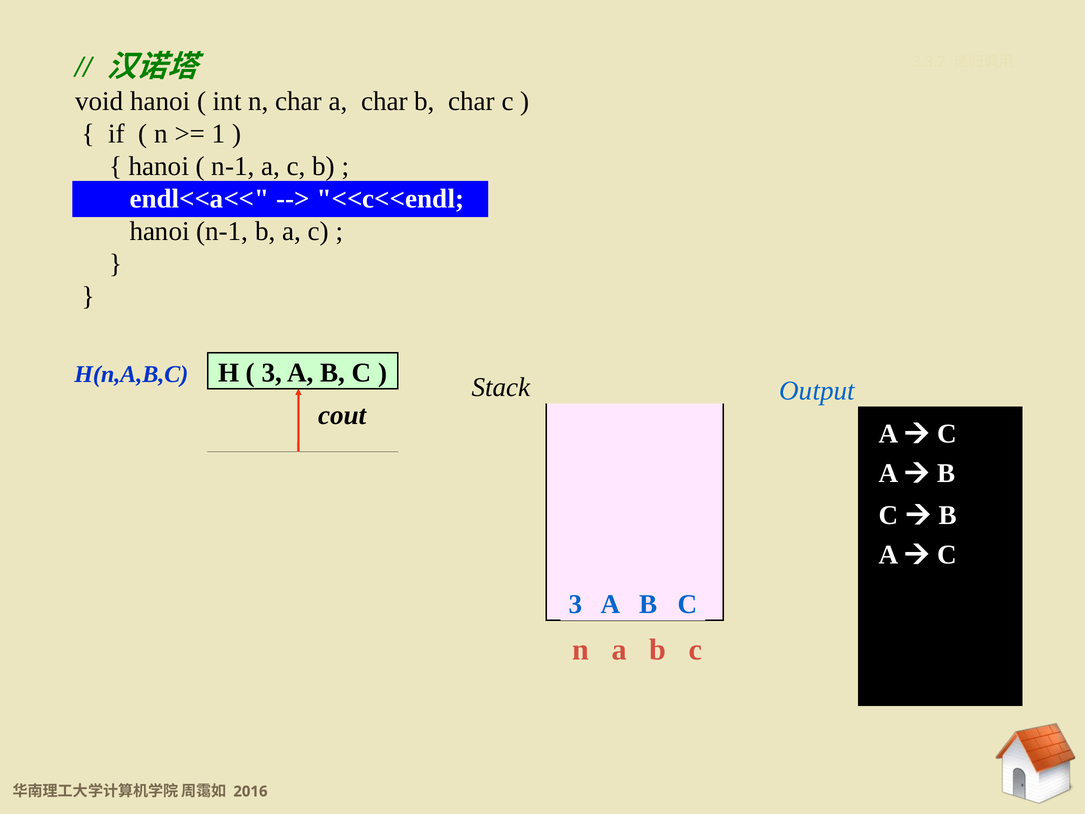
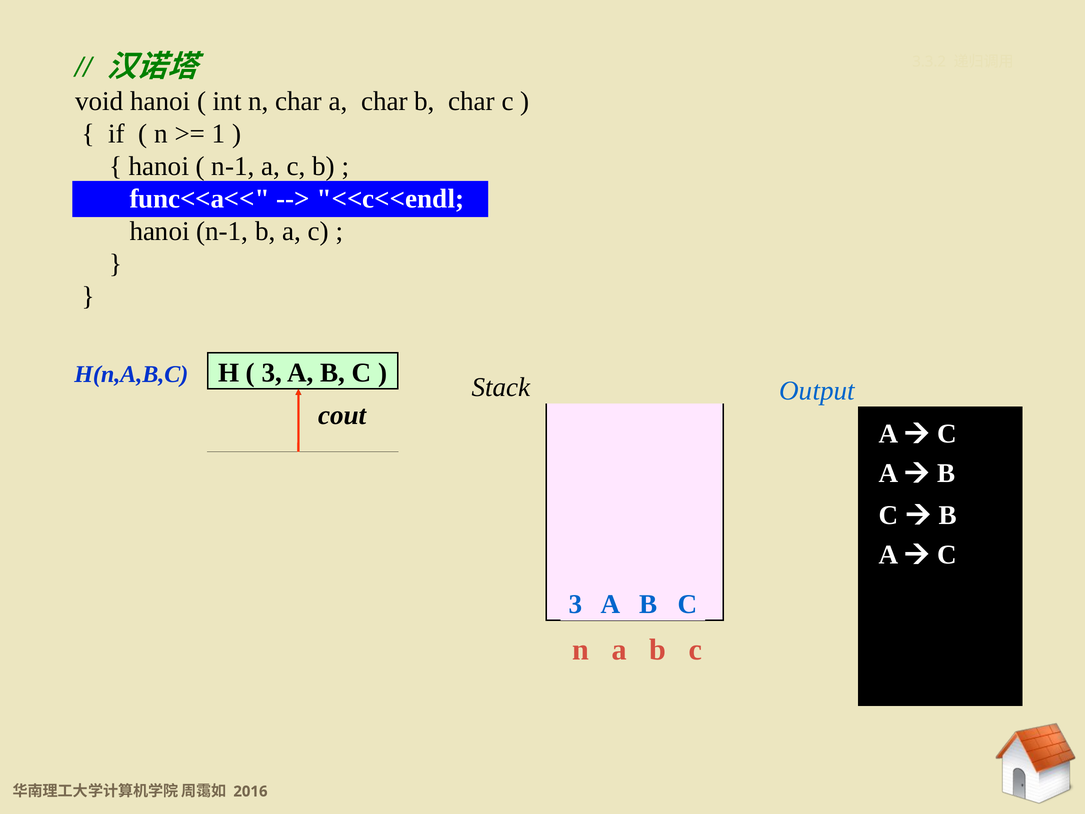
endl<<a<<: endl<<a<< -> func<<a<< (200, 199)
